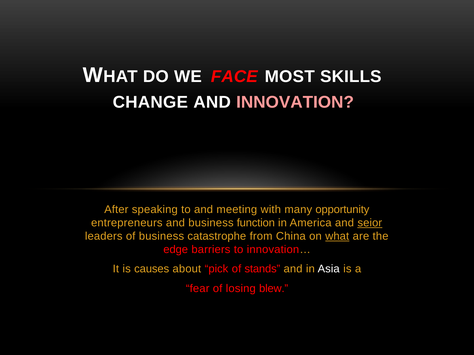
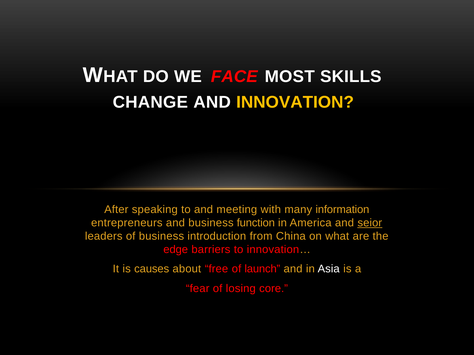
INNOVATION colour: pink -> yellow (295, 102)
opportunity: opportunity -> information (342, 210)
catastrophe: catastrophe -> introduction (217, 236)
what underline: present -> none (337, 236)
pick: pick -> free (216, 269)
stands: stands -> launch (262, 269)
blew: blew -> core (274, 289)
